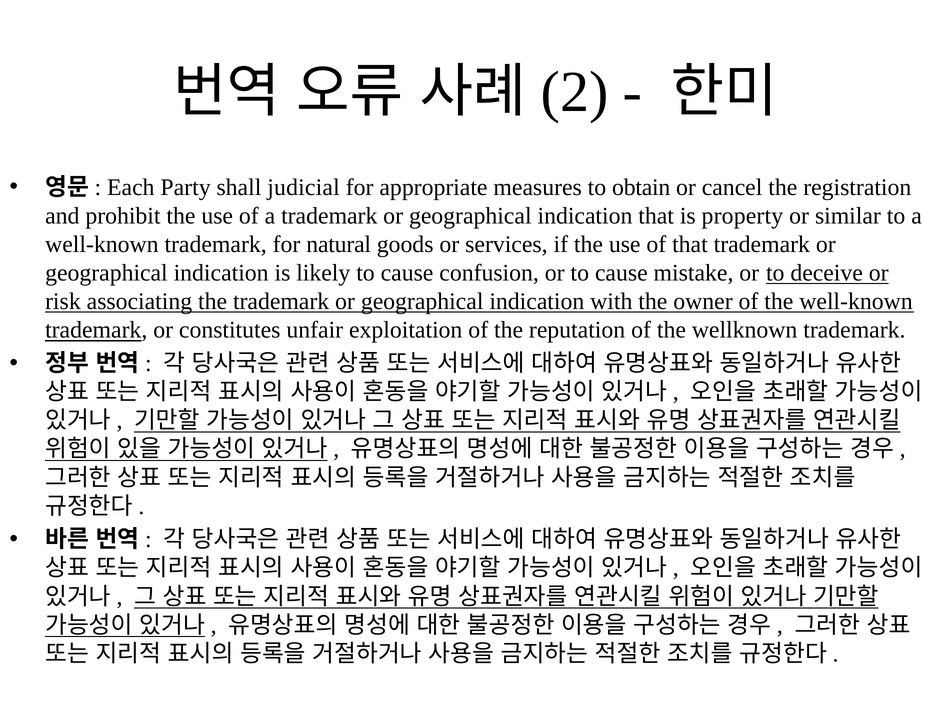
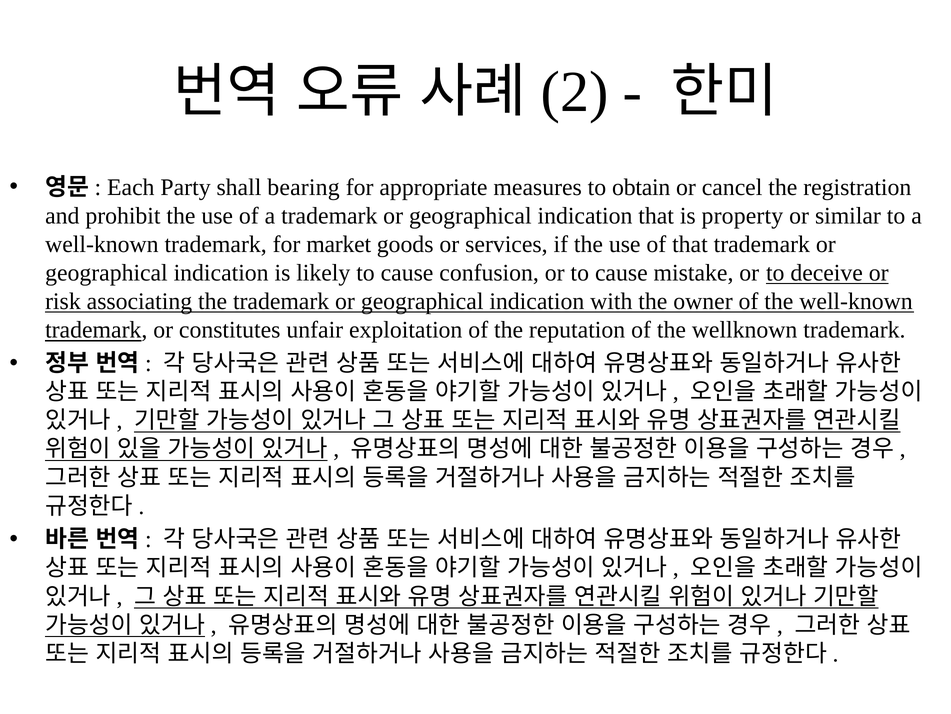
judicial: judicial -> bearing (304, 187)
natural: natural -> market (339, 244)
